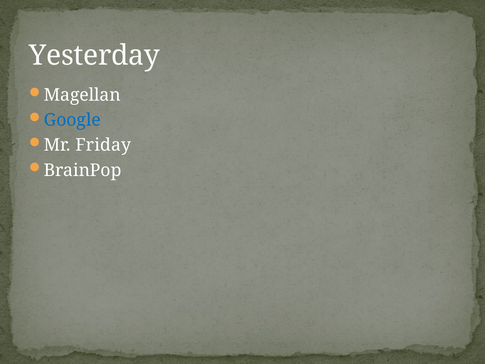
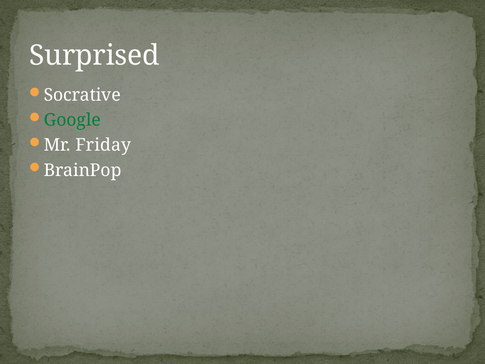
Yesterday: Yesterday -> Surprised (94, 55)
Magellan: Magellan -> Socrative (82, 95)
Google colour: blue -> green (72, 120)
